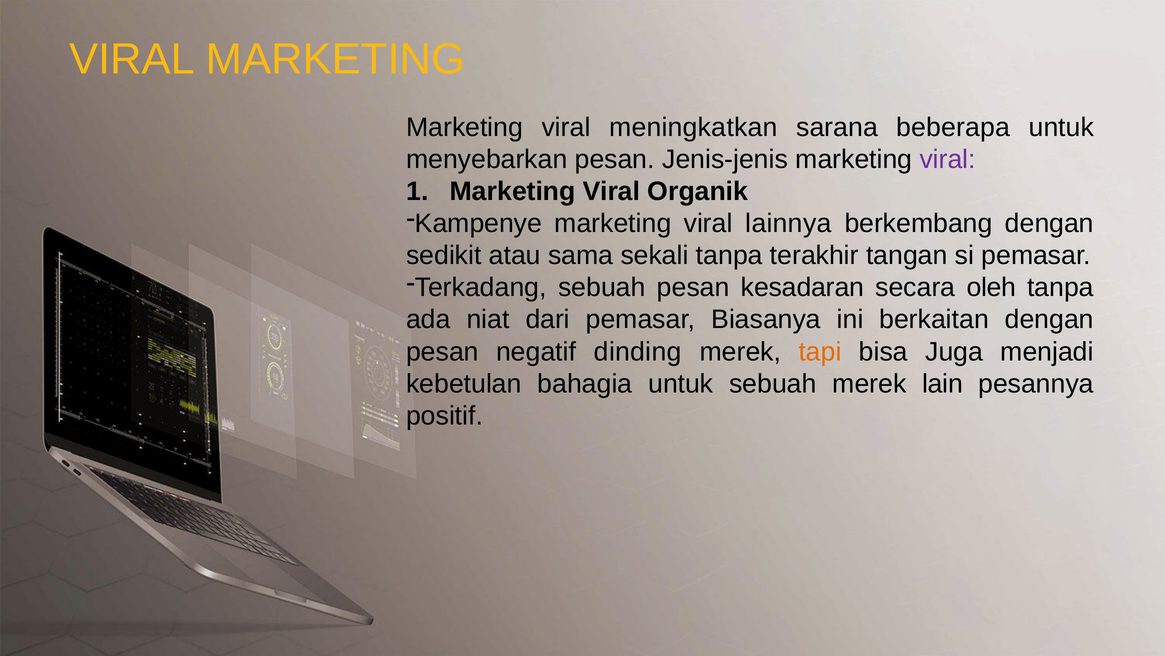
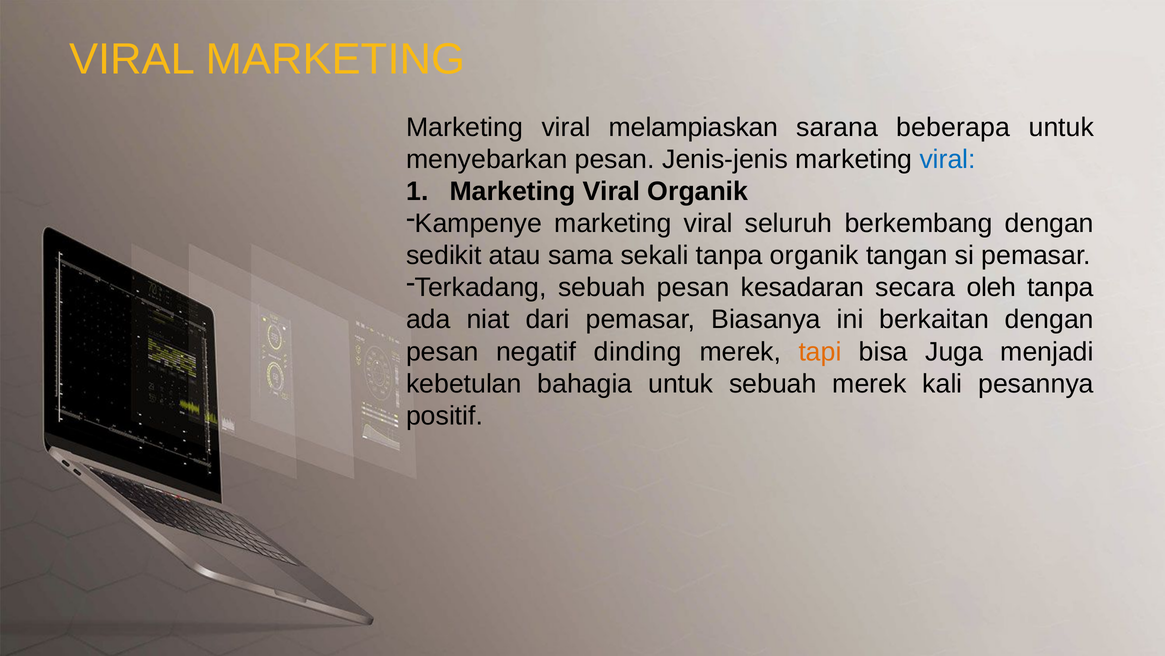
meningkatkan: meningkatkan -> melampiaskan (694, 127)
viral colour: purple -> blue (948, 159)
lainnya: lainnya -> seluruh (789, 223)
tanpa terakhir: terakhir -> organik (814, 255)
lain: lain -> kali (942, 383)
